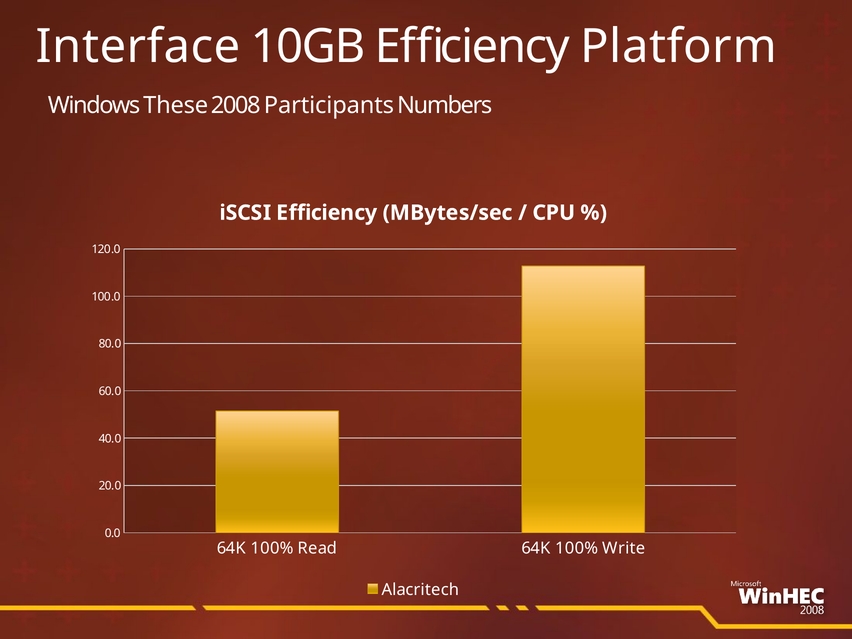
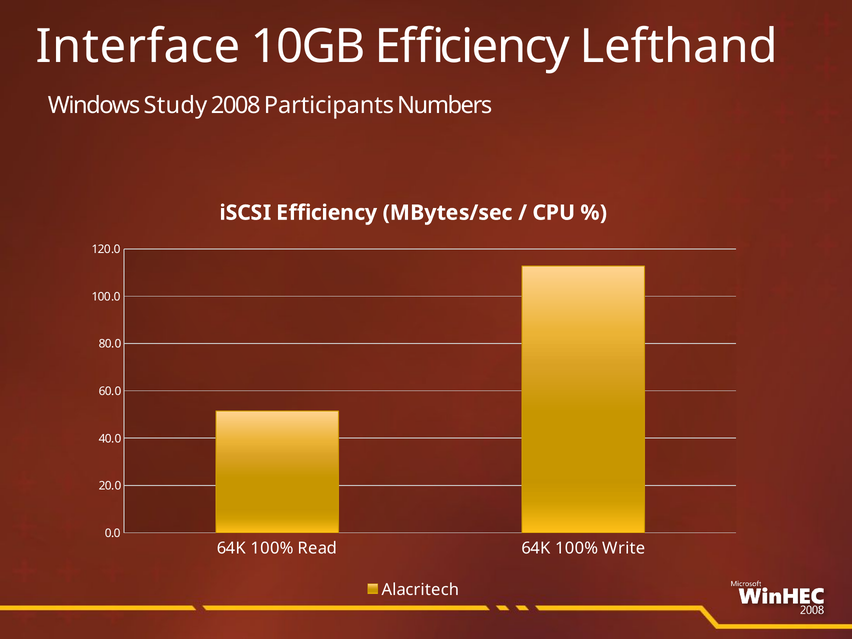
Platform: Platform -> Lefthand (679, 47)
These: These -> Study (175, 105)
